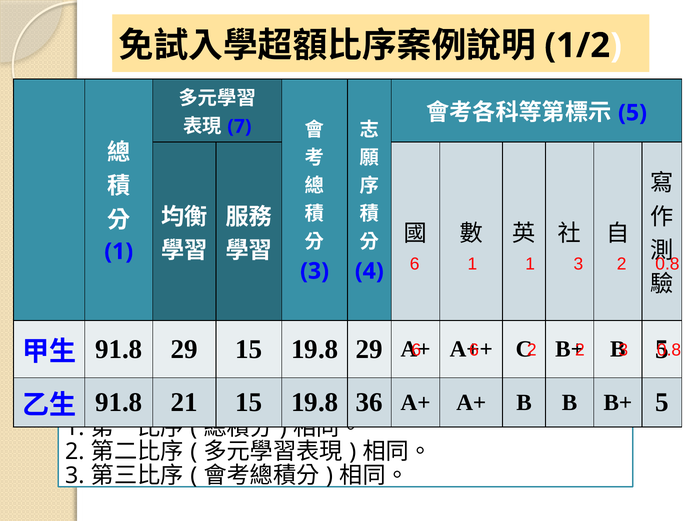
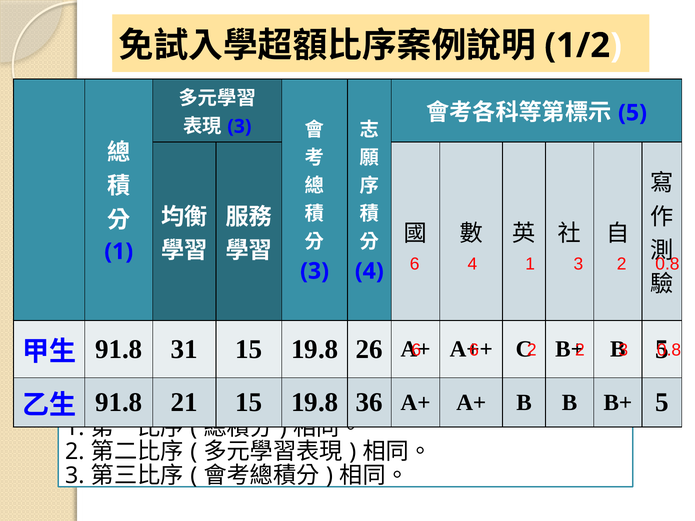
7: 7 -> 3 (239, 126)
6 1: 1 -> 4 (472, 264)
91.8 29: 29 -> 31 (184, 350)
19.8 29: 29 -> 26 (369, 350)
